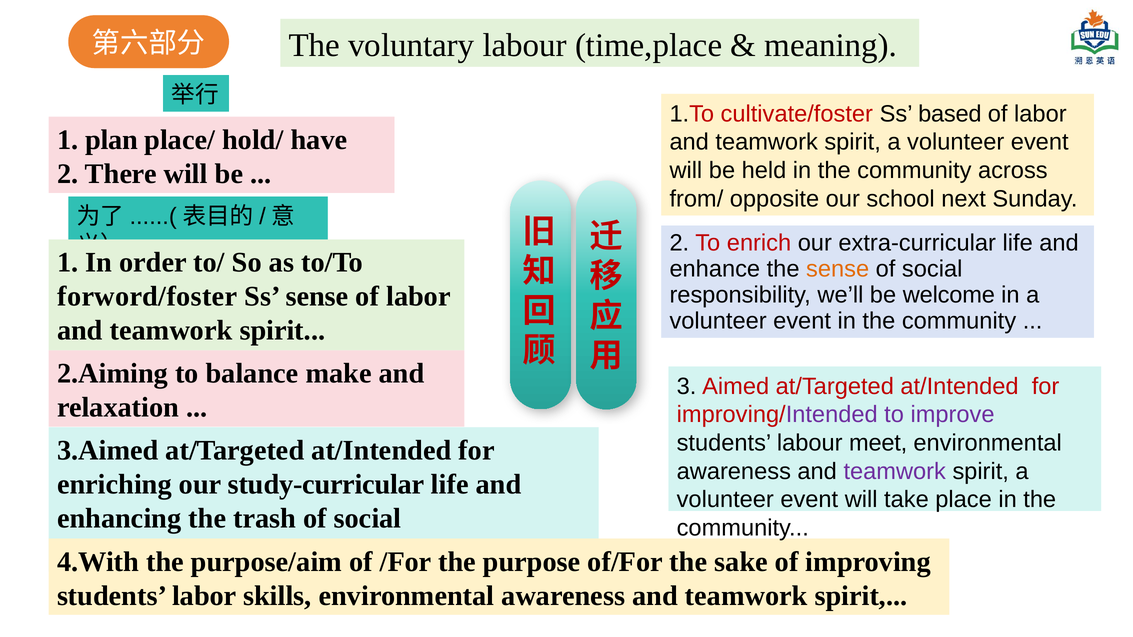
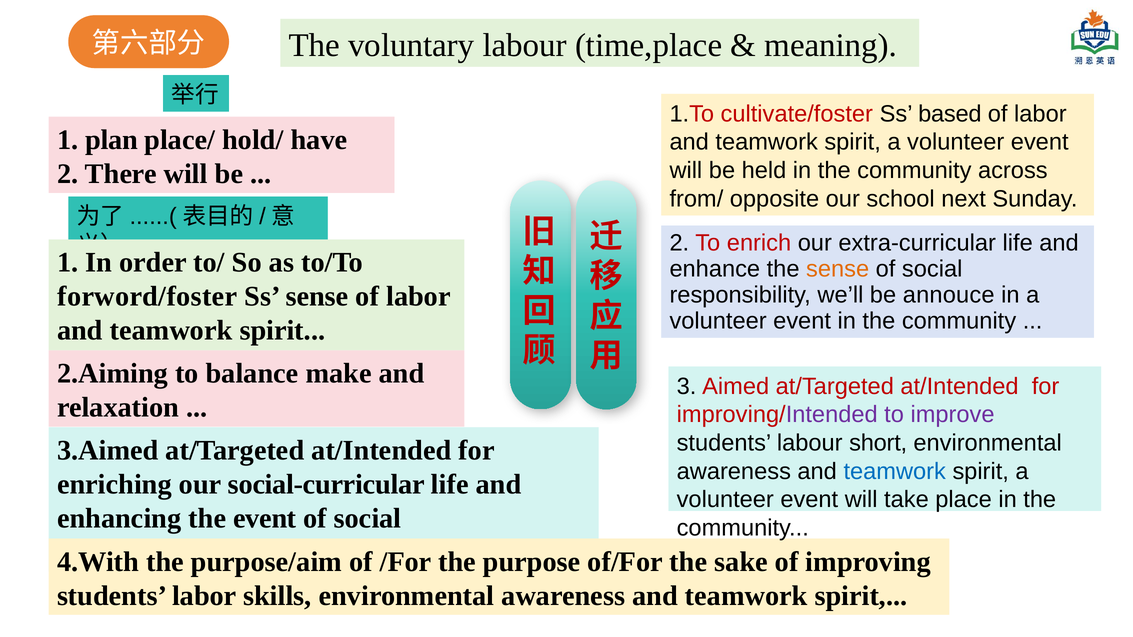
welcome: welcome -> annouce (949, 295)
meet: meet -> short (878, 443)
teamwork colour: purple -> blue (895, 472)
study-curricular: study-curricular -> social-curricular (326, 485)
the trash: trash -> event (265, 519)
